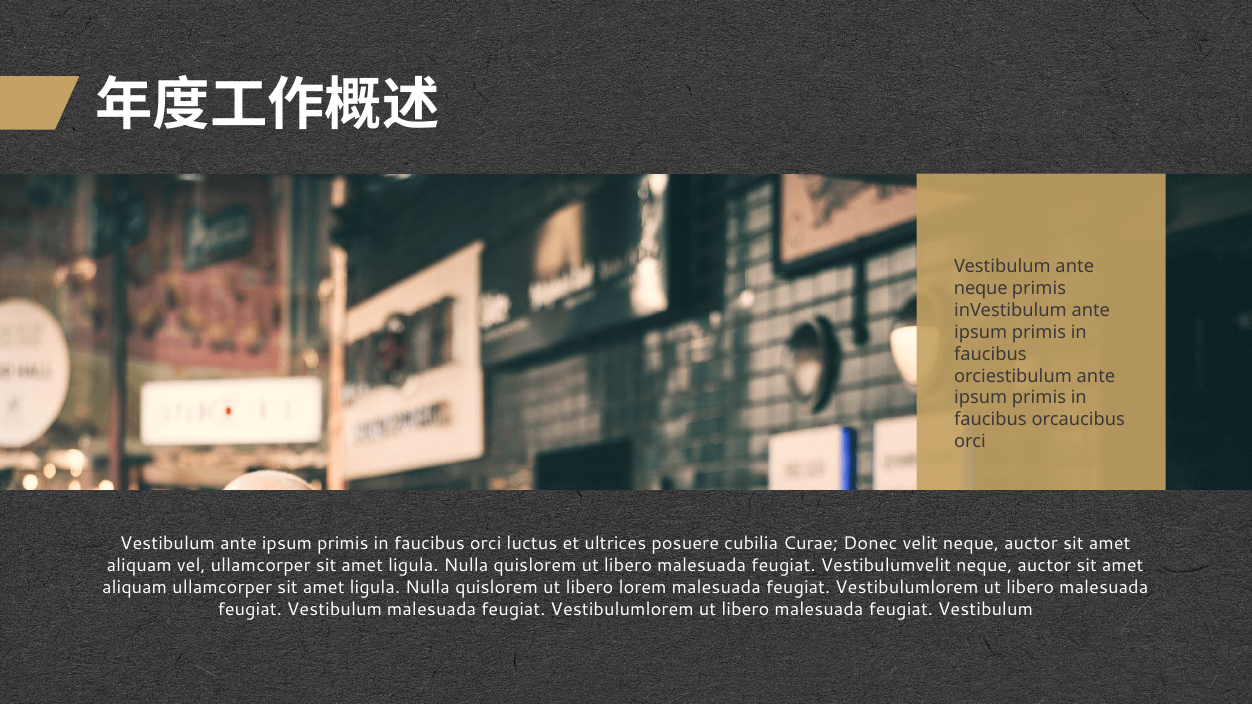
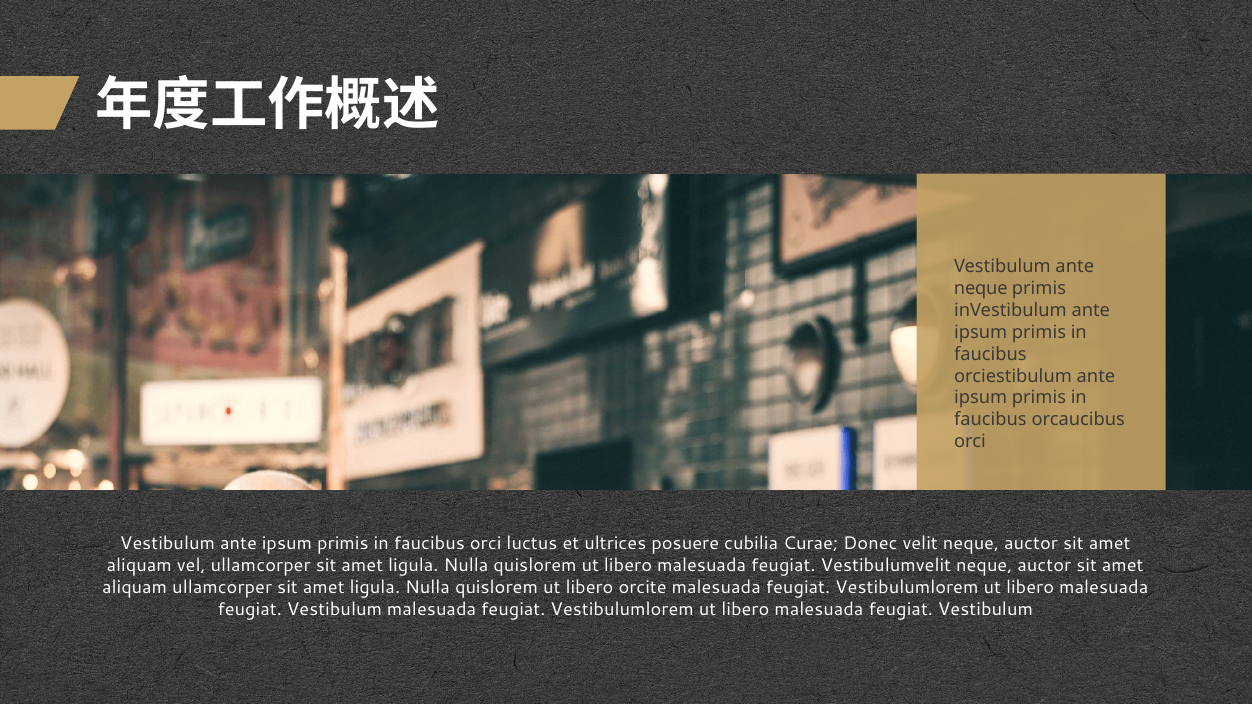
lorem: lorem -> orcite (643, 587)
